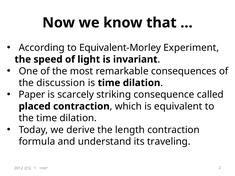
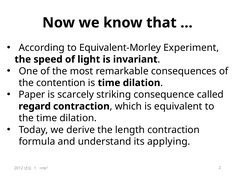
discussion: discussion -> contention (61, 83)
placed: placed -> regard (35, 106)
traveling: traveling -> applying (169, 142)
